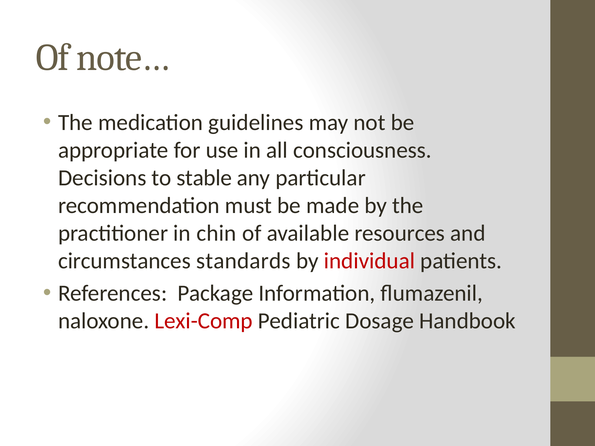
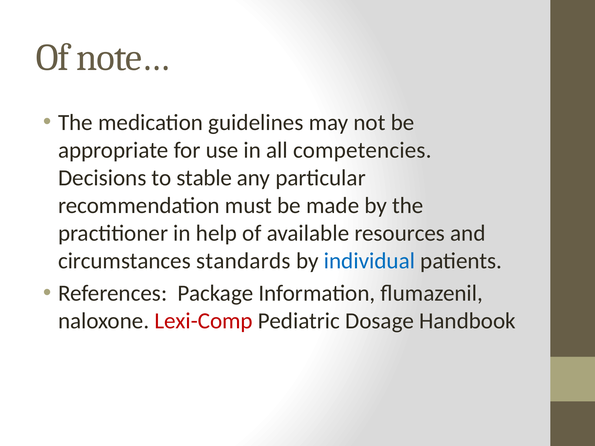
consciousness: consciousness -> competencies (362, 150)
chin: chin -> help (217, 233)
individual colour: red -> blue (369, 261)
